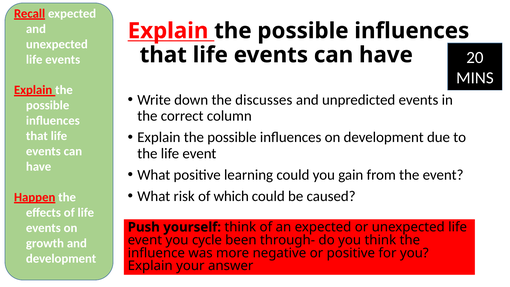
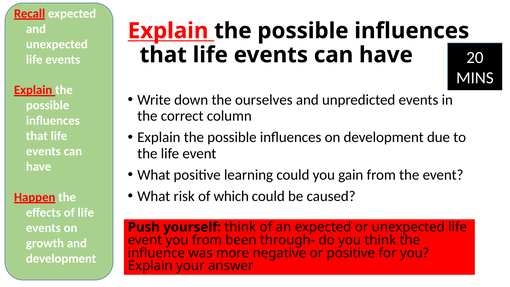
discusses: discusses -> ourselves (264, 100)
you cycle: cycle -> from (207, 240)
